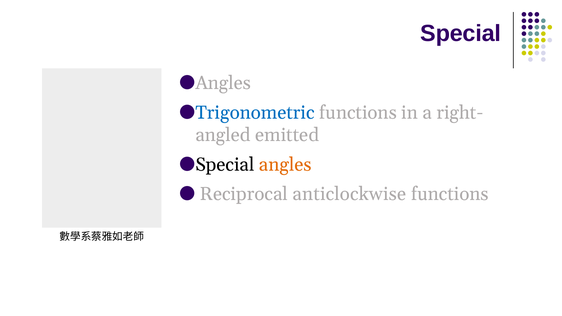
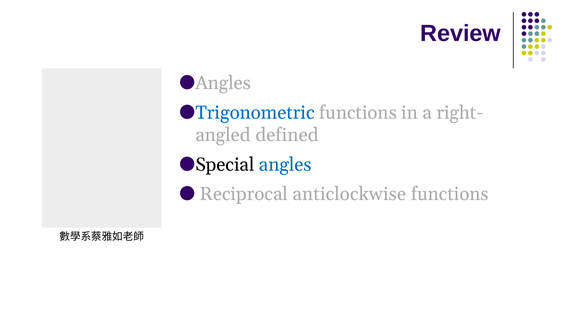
Special: Special -> Review (461, 33)
emitted: emitted -> defined (287, 135)
angles colour: orange -> blue (285, 165)
